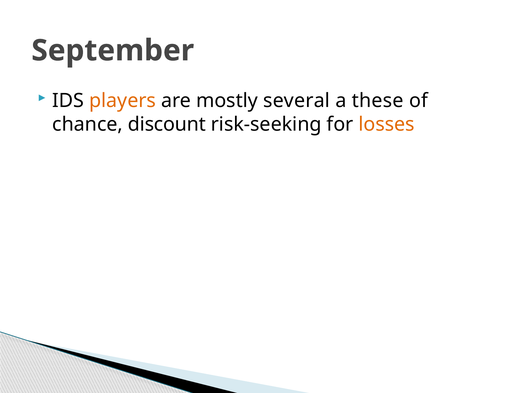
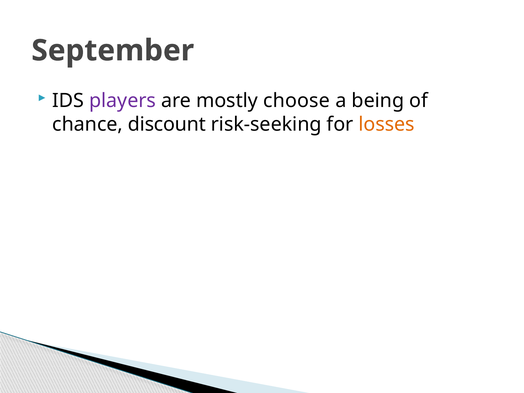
players colour: orange -> purple (123, 101)
several: several -> choose (297, 101)
these: these -> being (378, 101)
